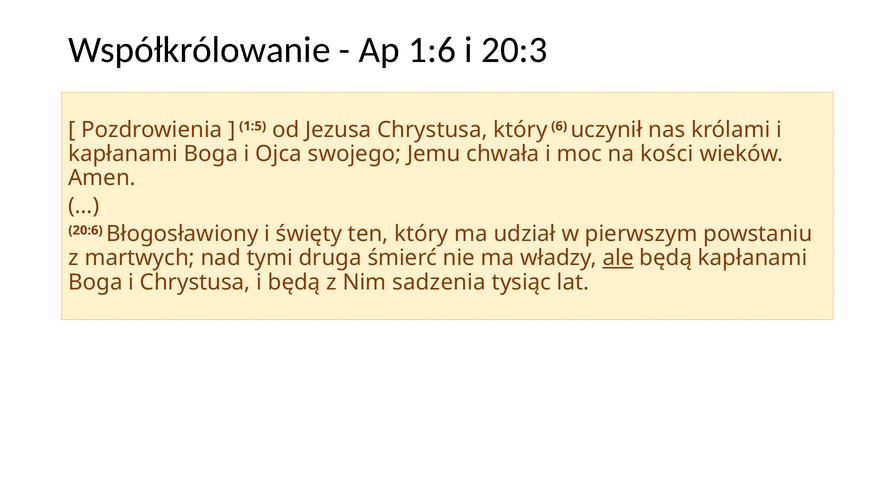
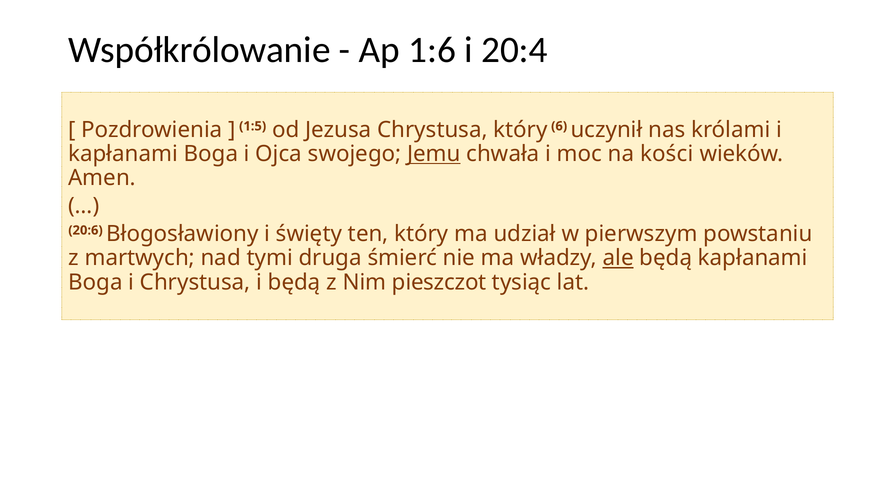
20:3: 20:3 -> 20:4 (515, 50)
Jemu underline: none -> present (434, 154)
sadzenia: sadzenia -> pieszczot (439, 282)
